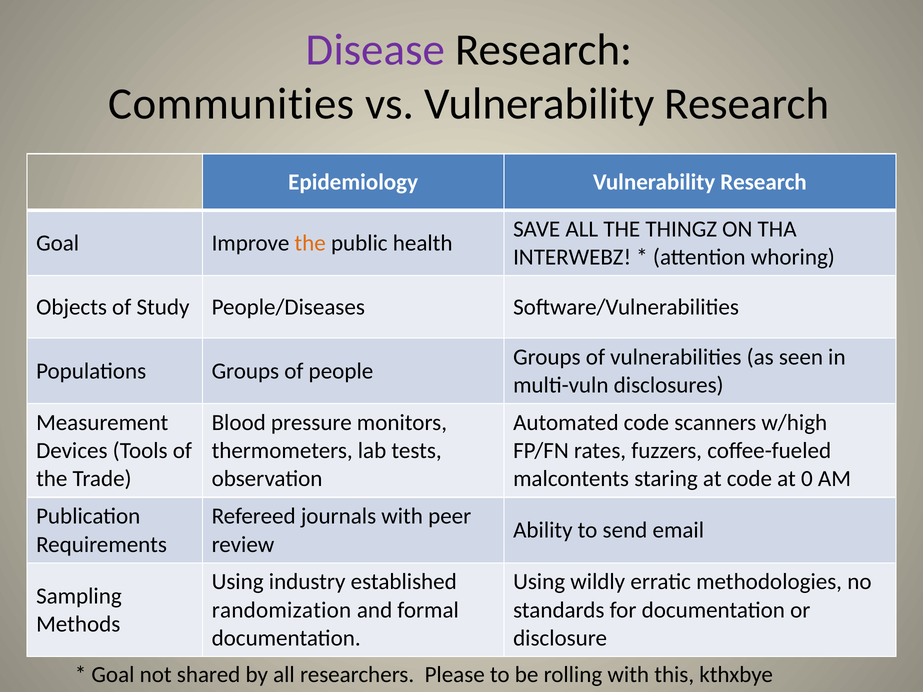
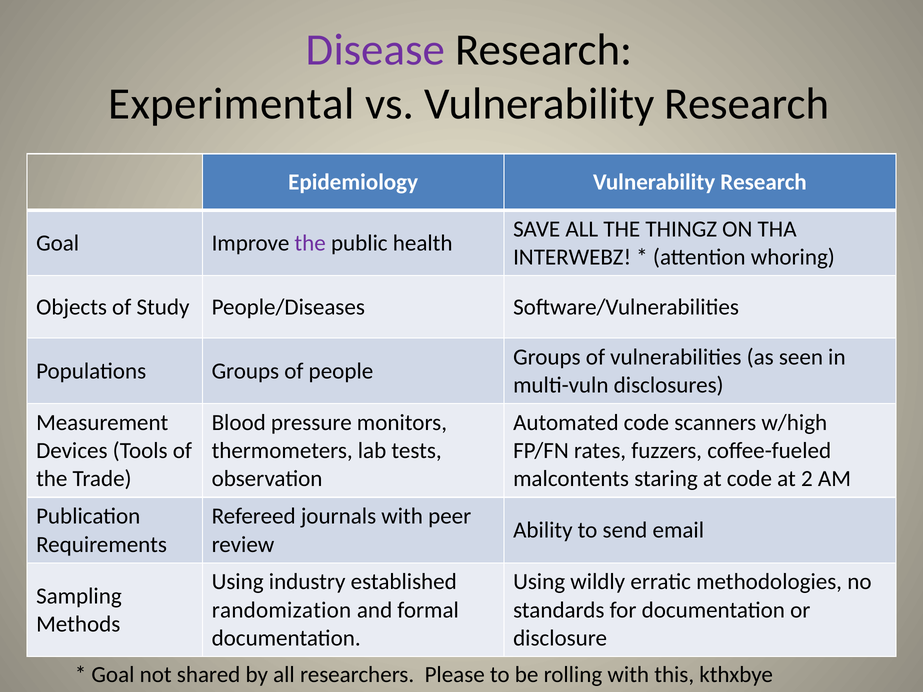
Communities: Communities -> Experimental (231, 104)
the colour: orange -> purple (310, 243)
0: 0 -> 2 (807, 479)
